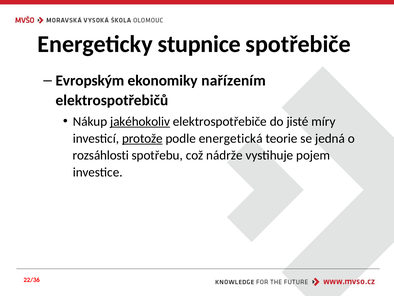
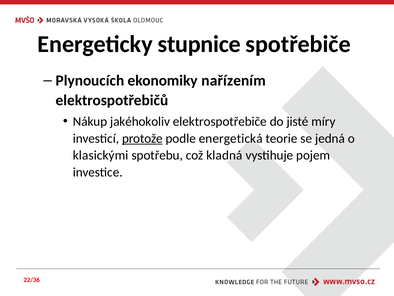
Evropským: Evropským -> Plynoucích (90, 80)
jakéhokoliv underline: present -> none (140, 121)
rozsáhlosti: rozsáhlosti -> klasickými (101, 155)
nádrže: nádrže -> kladná (224, 155)
